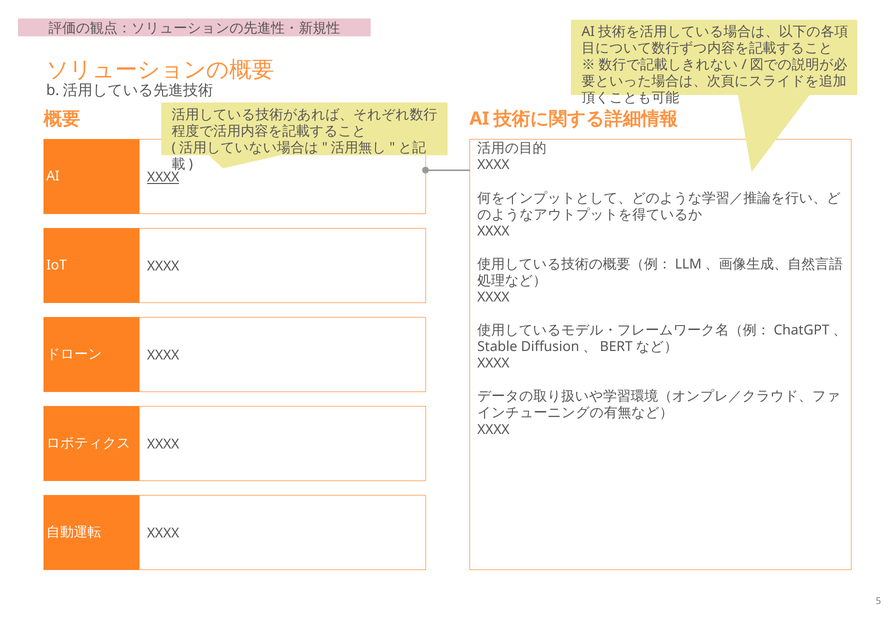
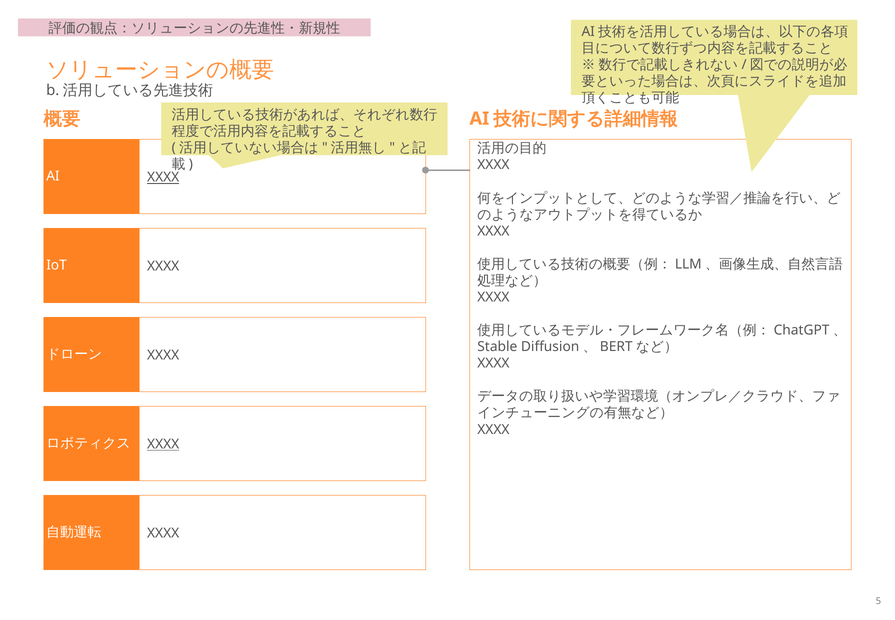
XXXX underline: none -> present (163, 444)
